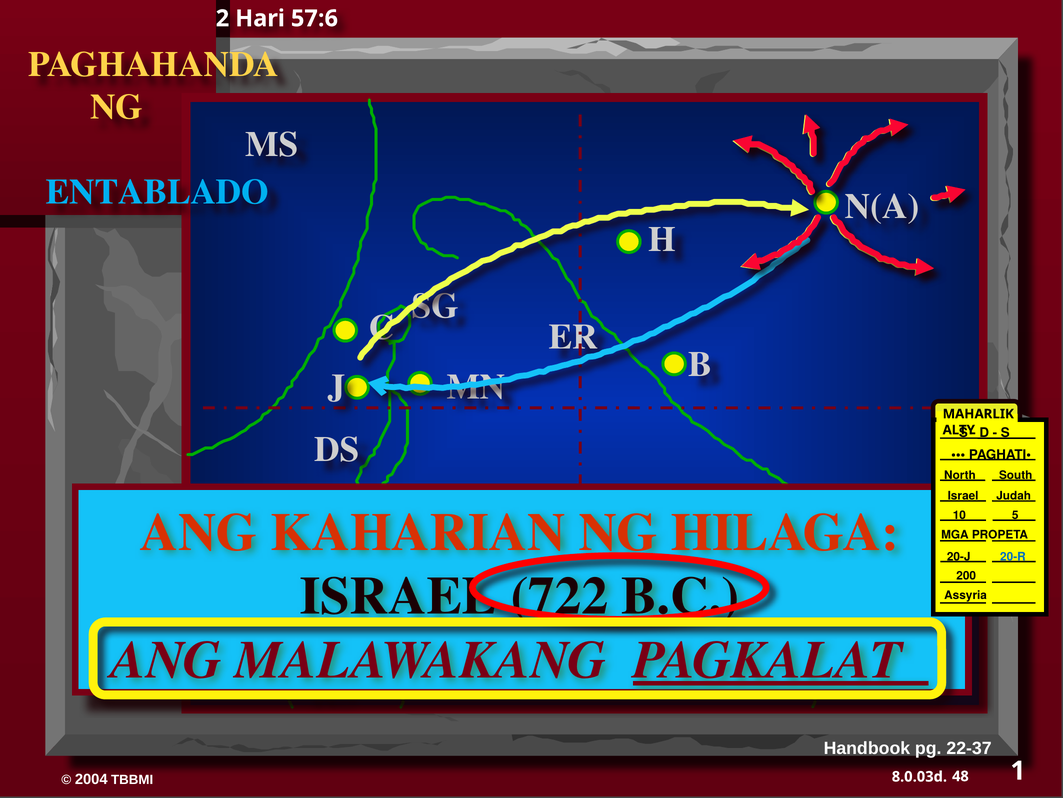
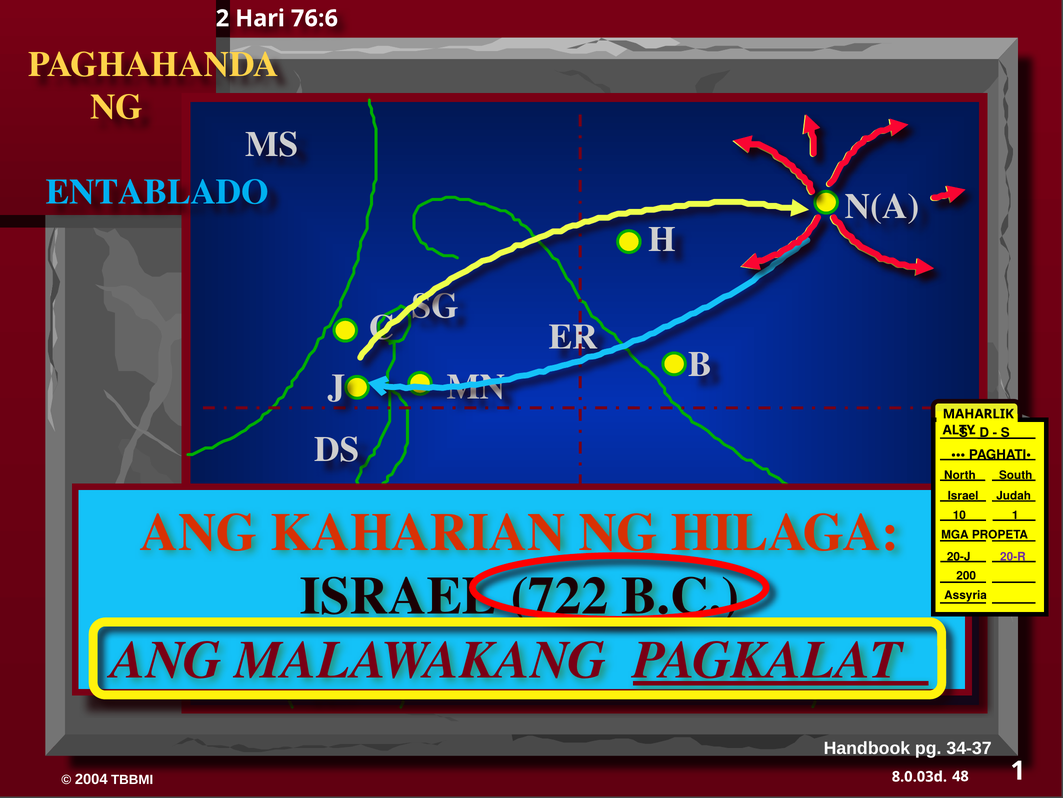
57:6: 57:6 -> 76:6 (314, 18)
10 5: 5 -> 1 (1015, 515)
20-R colour: blue -> purple (1013, 556)
22-37: 22-37 -> 34-37 (969, 748)
